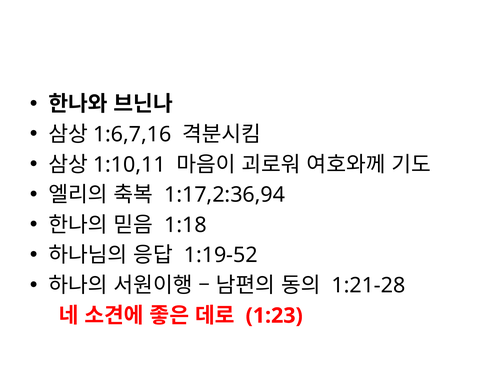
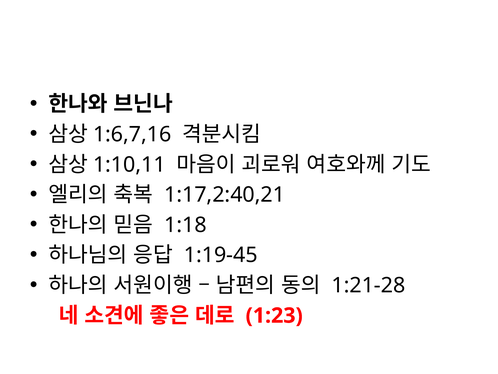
1:17,2:36,94: 1:17,2:36,94 -> 1:17,2:40,21 (225, 195)
1:19-52: 1:19-52 -> 1:19-45 (221, 255)
